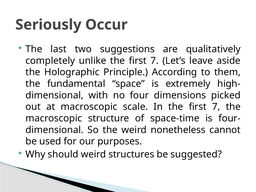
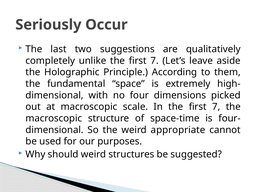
nonetheless: nonetheless -> appropriate (178, 130)
